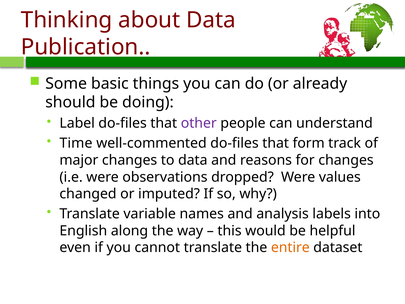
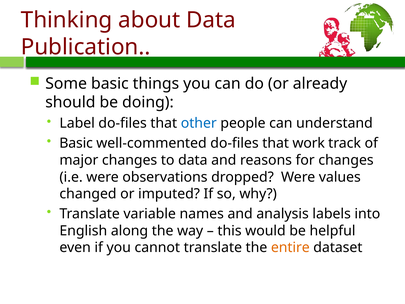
other colour: purple -> blue (199, 123)
Time: Time -> Basic (76, 143)
form: form -> work (309, 143)
